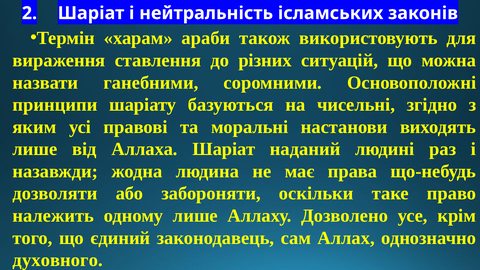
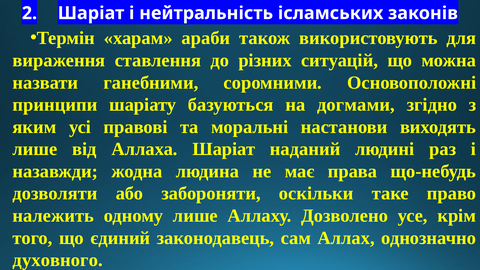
чисельні: чисельні -> догмами (356, 105)
